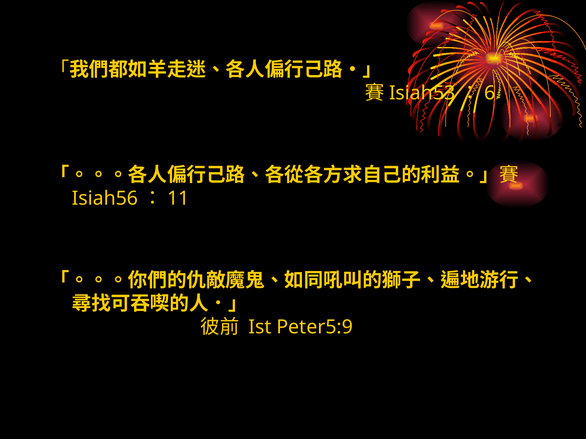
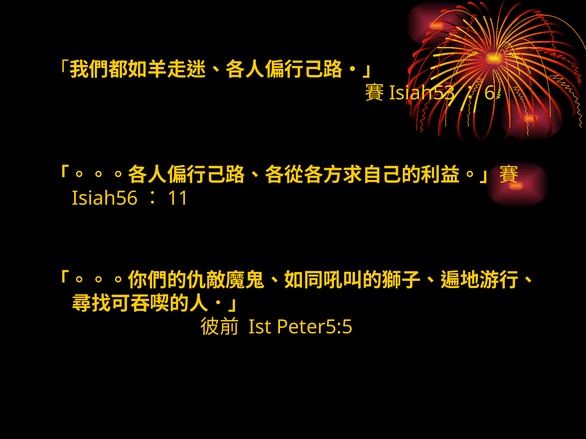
Peter5:9: Peter5:9 -> Peter5:5 (315, 328)
